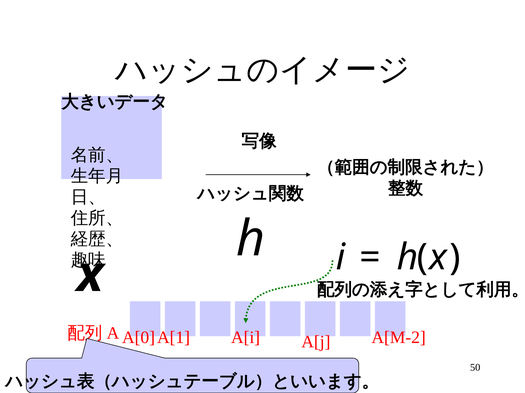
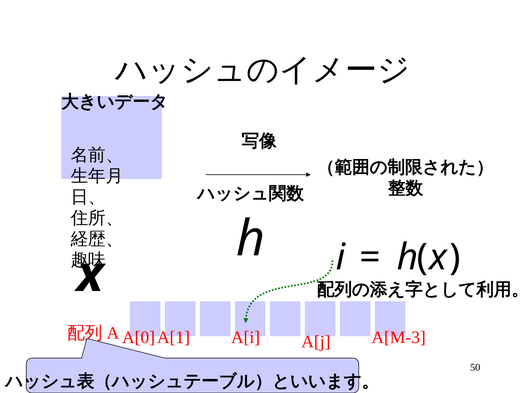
A[M-2: A[M-2 -> A[M-3 (399, 338)
